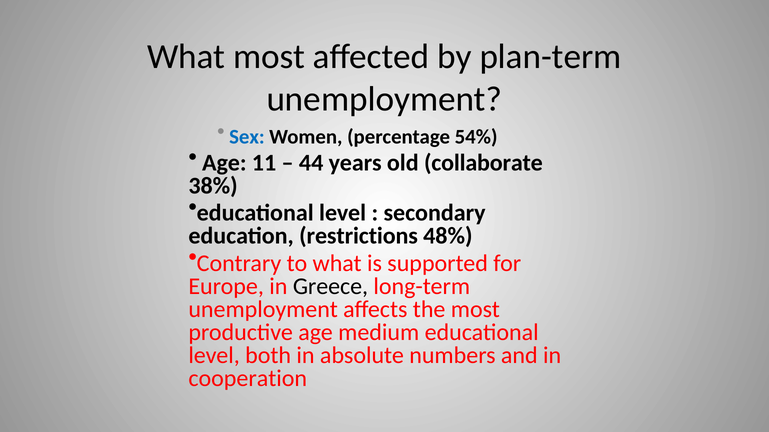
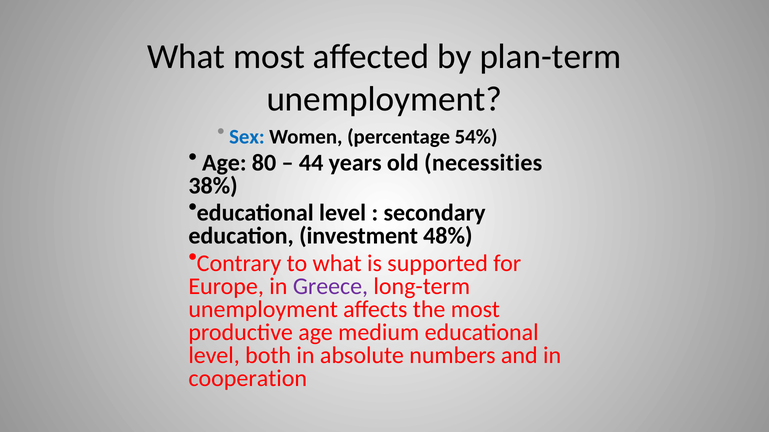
11: 11 -> 80 (264, 163)
collaborate: collaborate -> necessities (483, 163)
restrictions: restrictions -> investment (359, 236)
Greece colour: black -> purple (330, 287)
